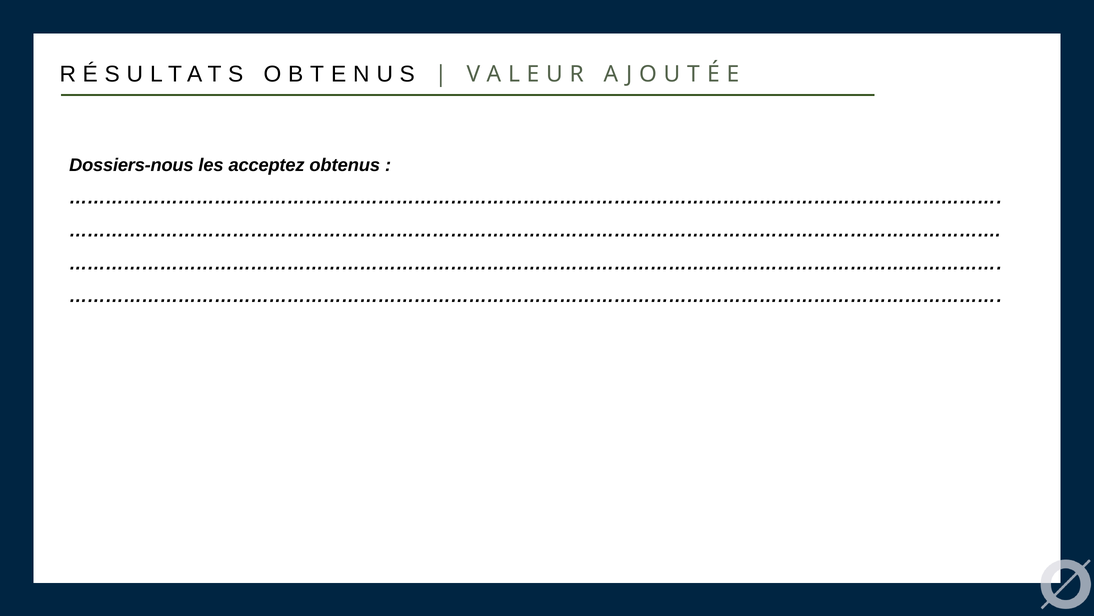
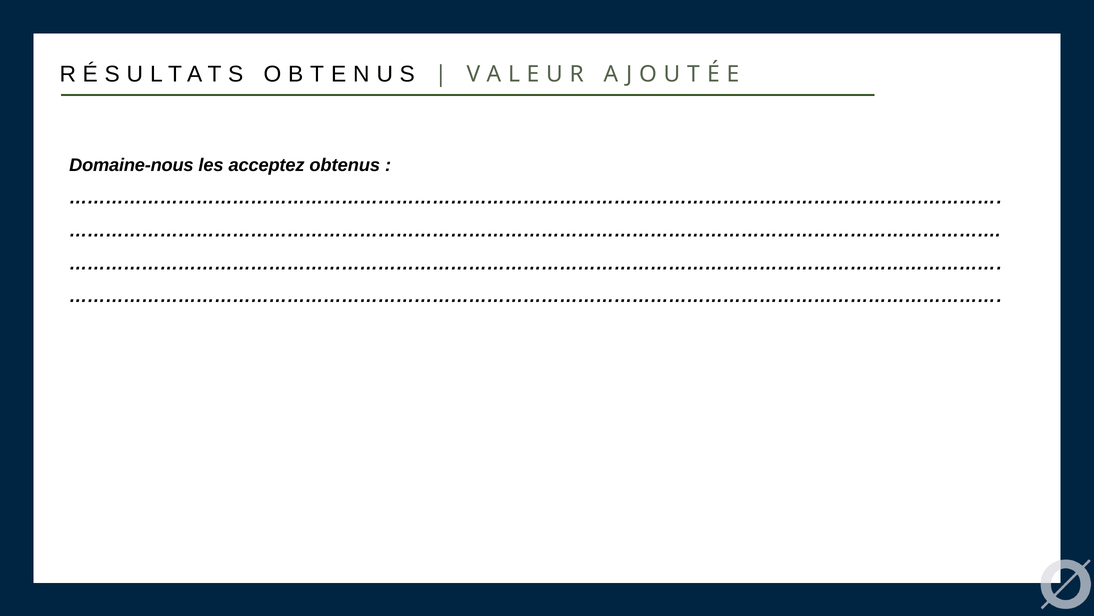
Dossiers-nous: Dossiers-nous -> Domaine-nous (131, 165)
